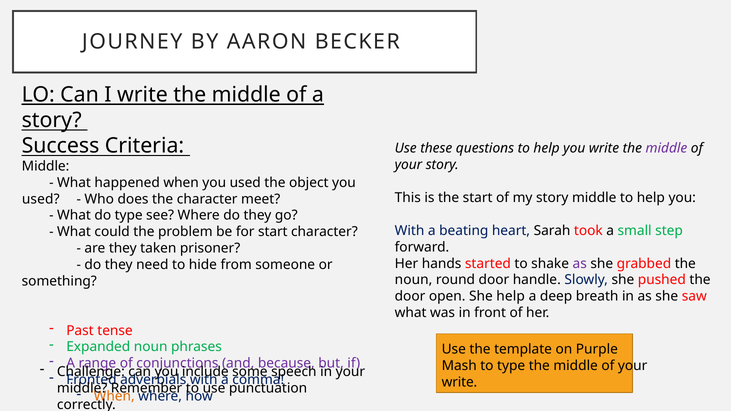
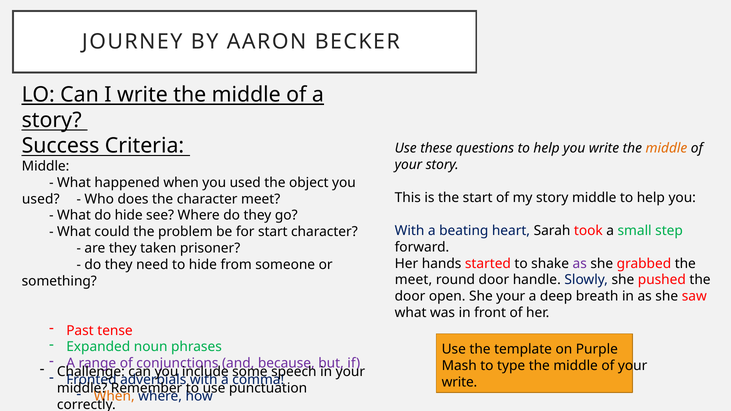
middle colour: purple -> orange (666, 148)
do type: type -> hide (129, 216)
noun: noun -> meet (414, 280)
She help: help -> your (511, 296)
